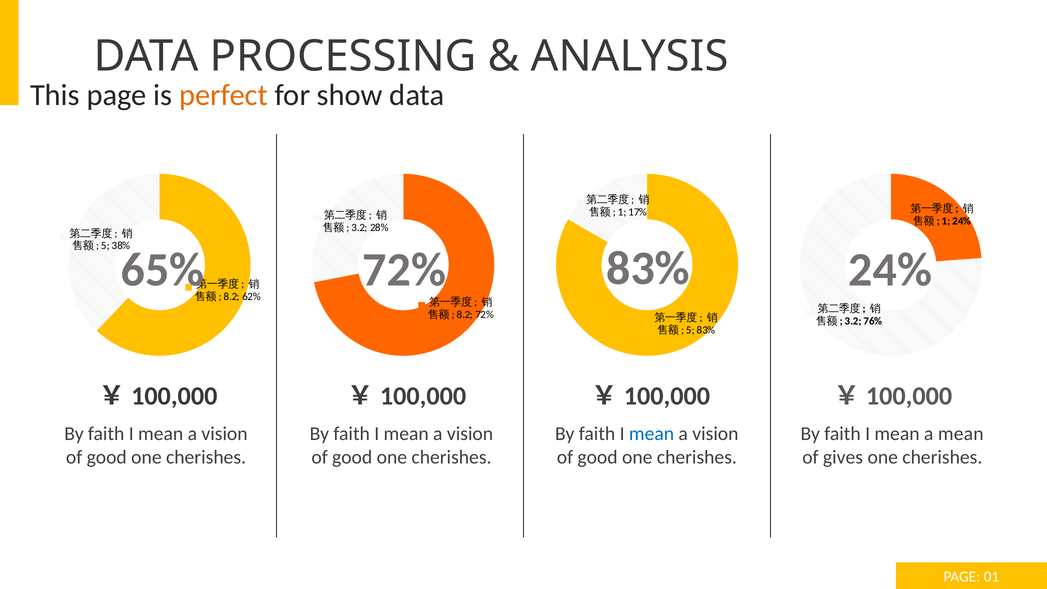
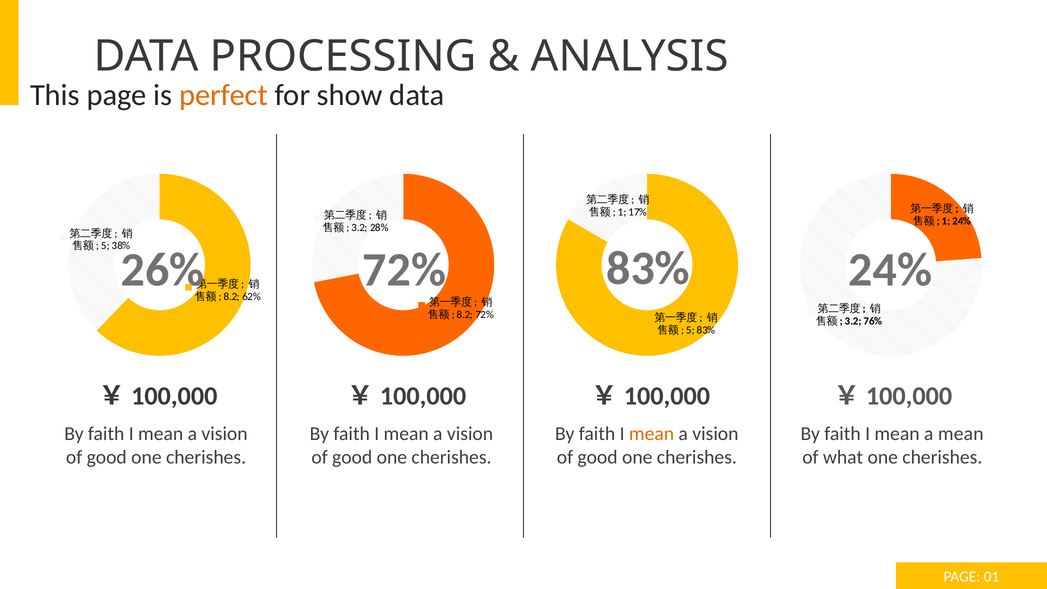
65%: 65% -> 26% (163, 270)
mean colour: blue -> orange (652, 434)
gives: gives -> what (843, 457)
